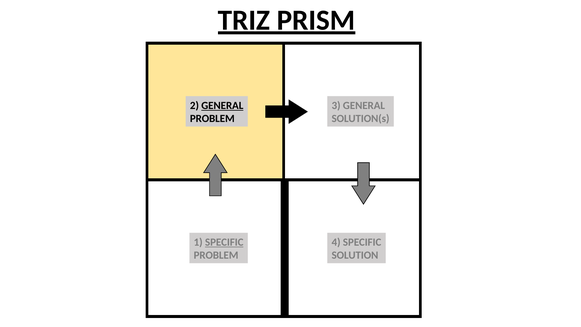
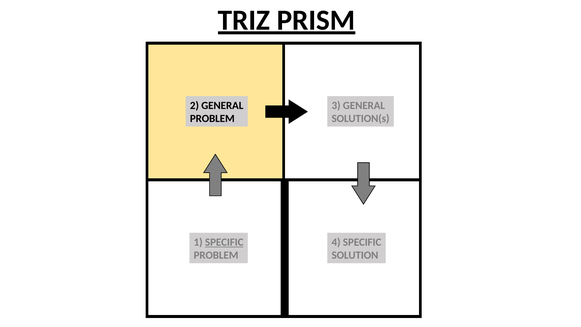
GENERAL underline: present -> none (222, 105)
